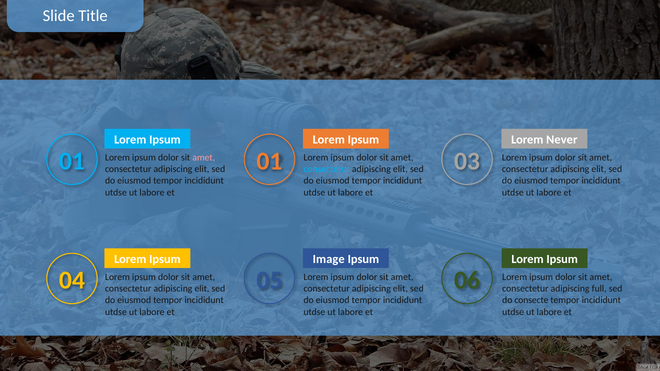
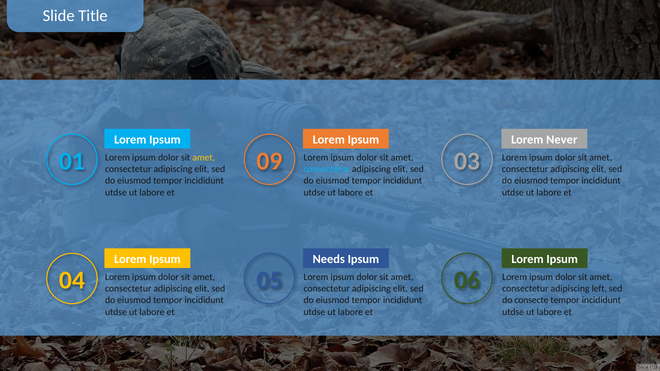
01 01: 01 -> 09 (269, 161)
amet colour: pink -> yellow (204, 158)
Image: Image -> Needs (329, 259)
full: full -> left (599, 289)
